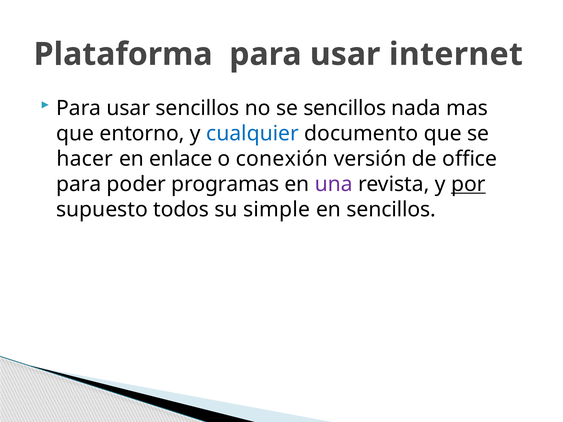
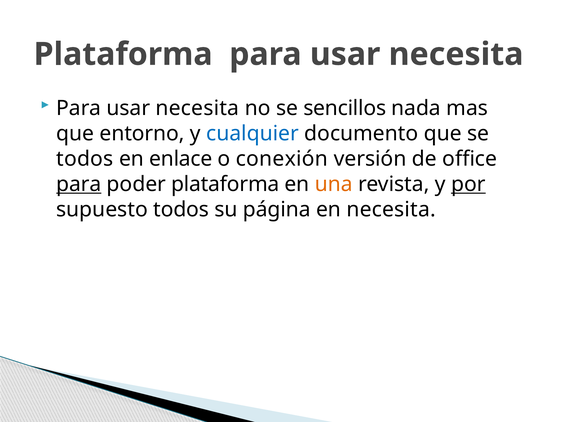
Plataforma para usar internet: internet -> necesita (456, 54)
sencillos: sencillos -> necesita (197, 108)
hacer: hacer -> todos (85, 159)
para underline: none -> present (79, 184)
poder programas: programas -> plataforma (225, 184)
una colour: purple -> orange (334, 184)
simple: simple -> página (277, 210)
en sencillos: sencillos -> necesita (391, 210)
